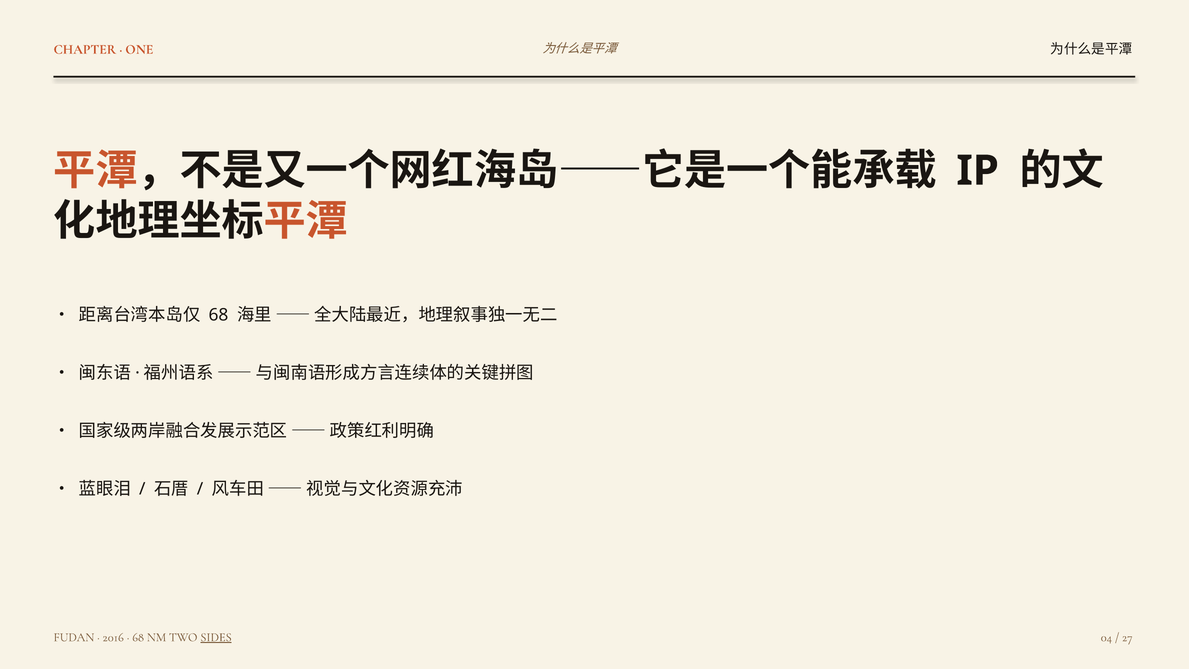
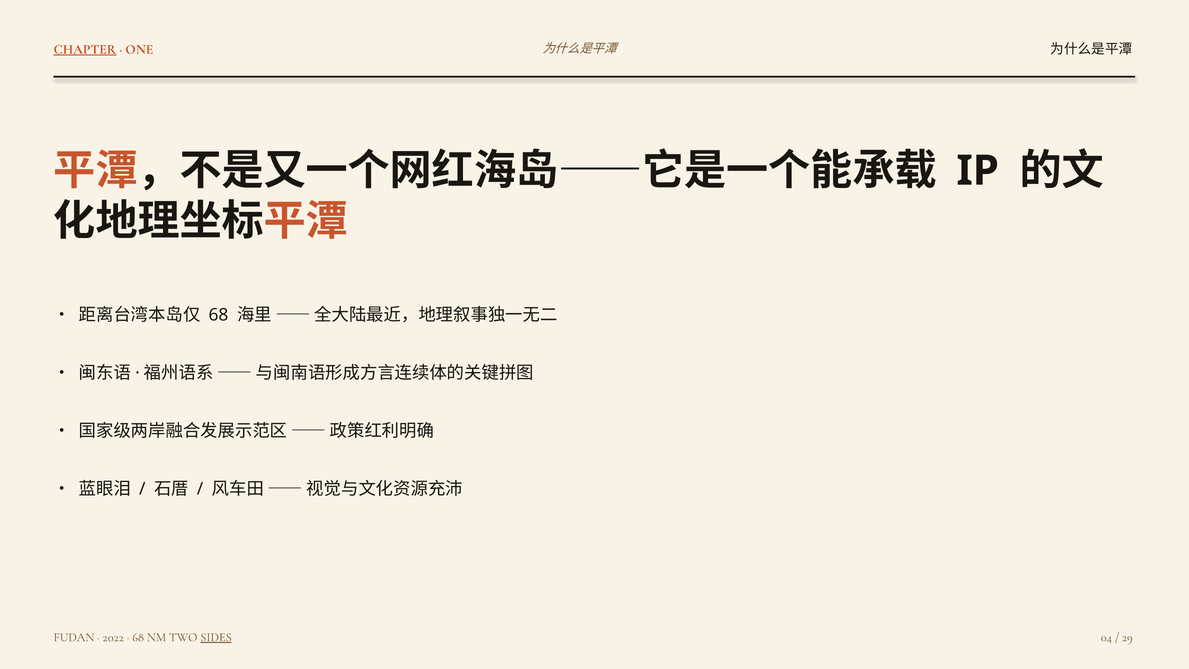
CHAPTER underline: none -> present (85, 49)
2016: 2016 -> 2022 (113, 637)
27: 27 -> 29 (1127, 637)
